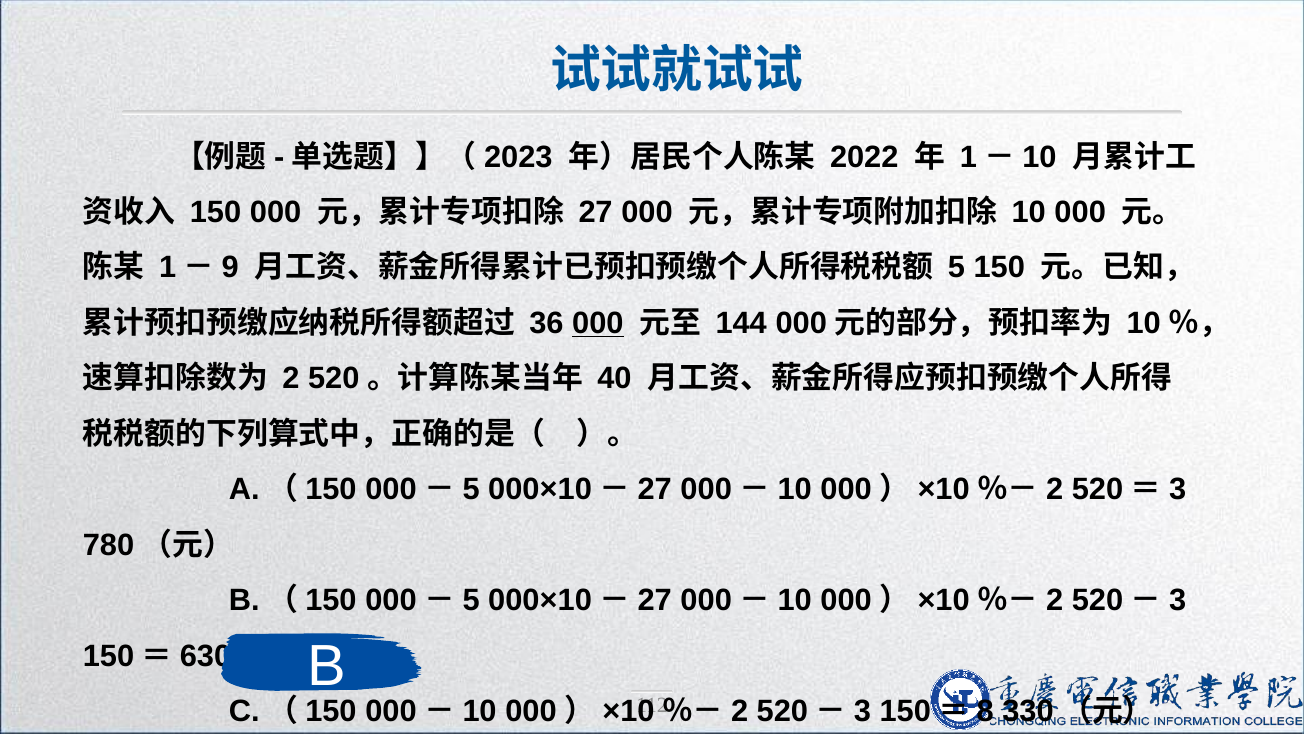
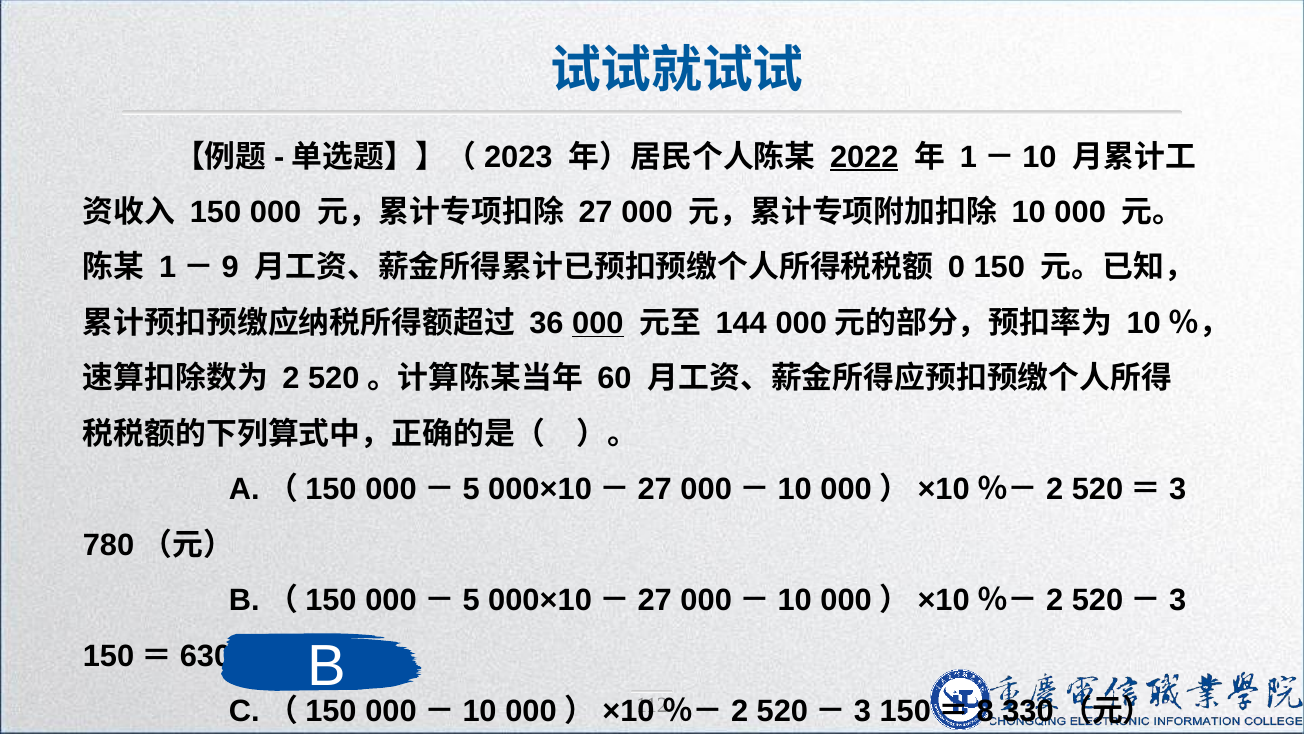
2022 underline: none -> present (864, 157)
5: 5 -> 0 (957, 268)
40: 40 -> 60 (614, 379)
